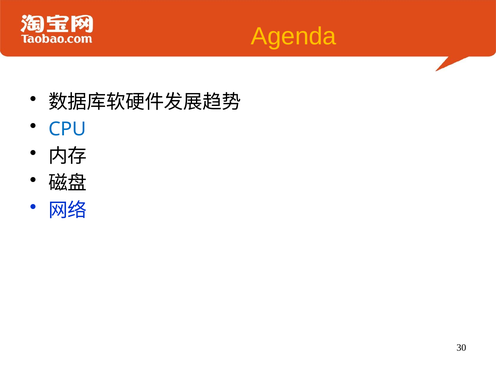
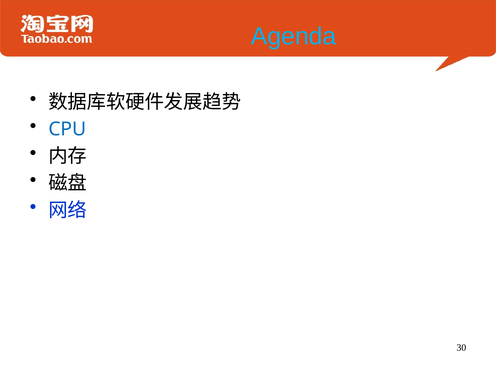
Agenda colour: yellow -> light blue (294, 36)
